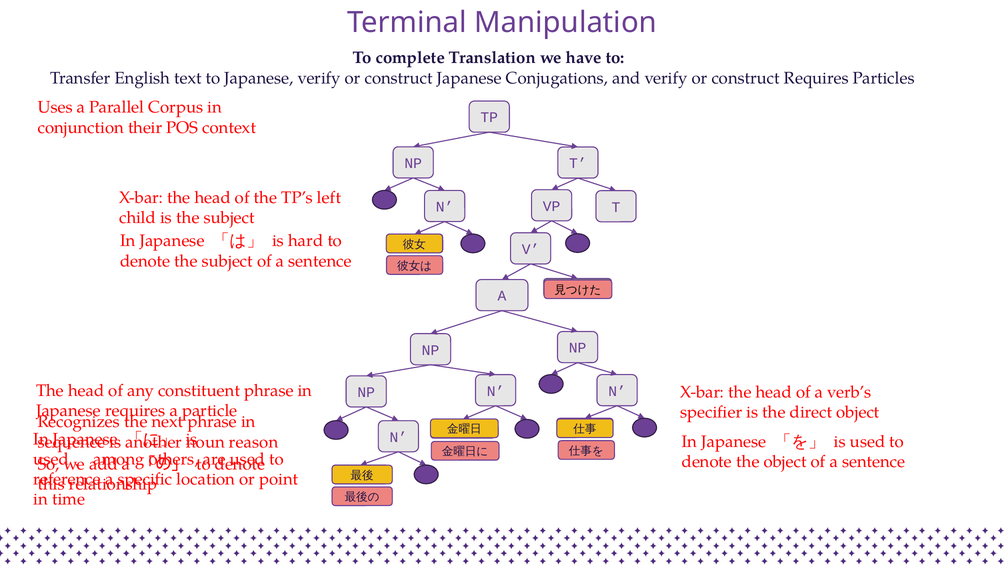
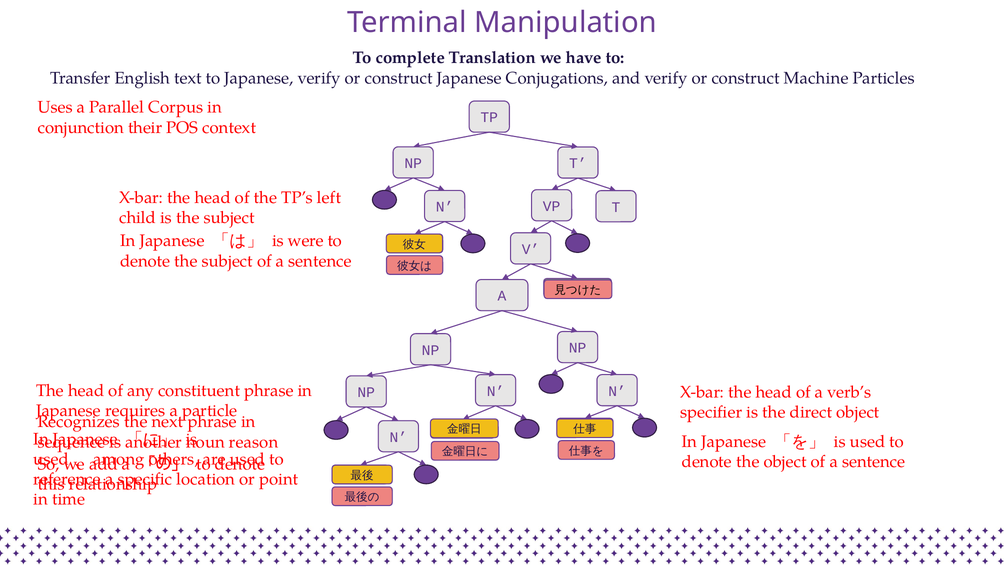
construct Requires: Requires -> Machine (816, 78)
hard: hard -> were (306, 241)
